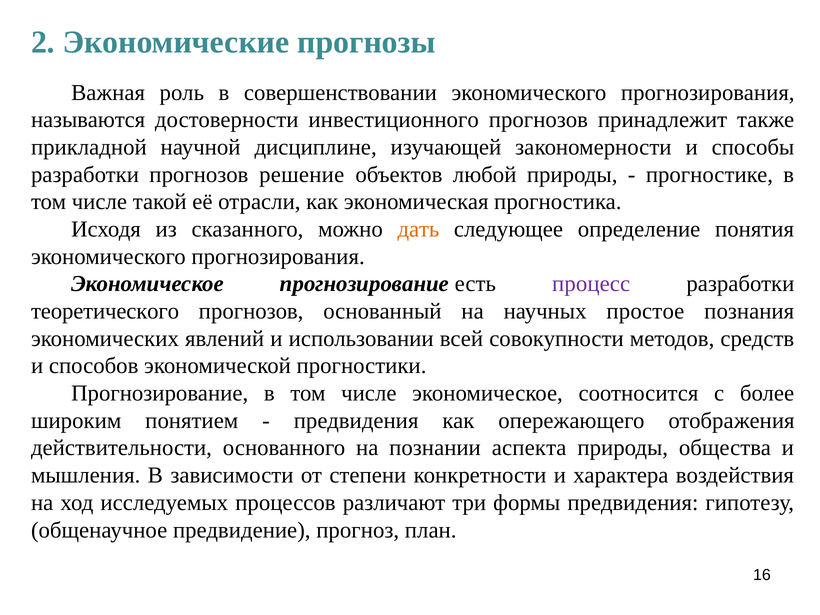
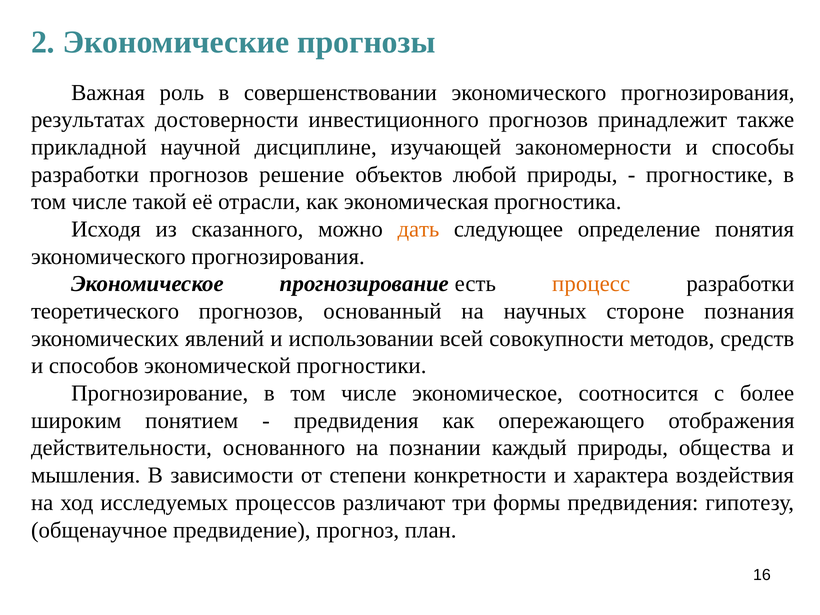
называются: называются -> результатах (88, 120)
процесс colour: purple -> orange (591, 284)
простое: простое -> стороне (645, 311)
аспекта: аспекта -> каждый (529, 448)
